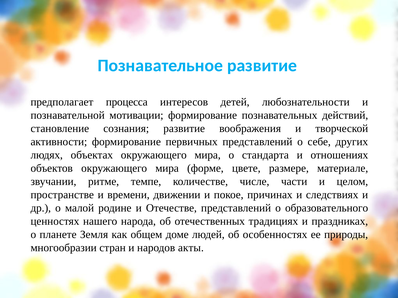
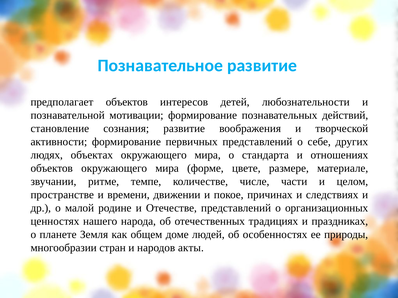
предполагает процесса: процесса -> объектов (127, 102)
образовательного: образовательного -> организационных (327, 208)
